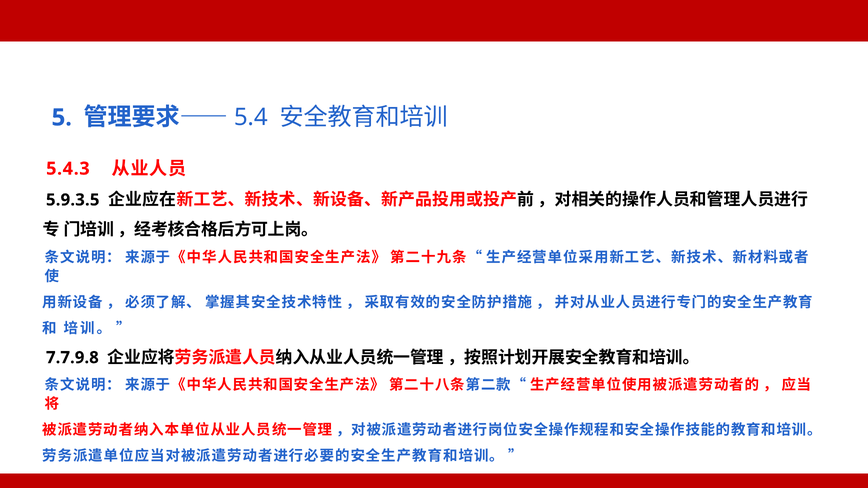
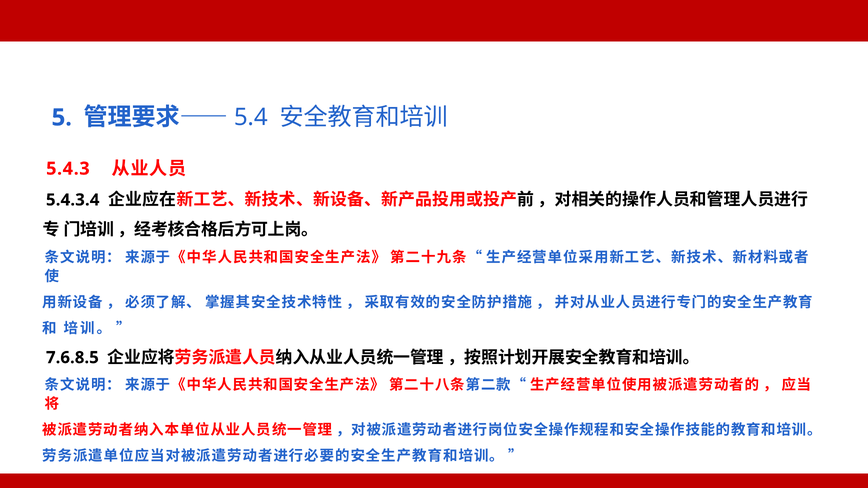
5.9.3.5: 5.9.3.5 -> 5.4.3.4 (73, 200)
7.7.9.8: 7.7.9.8 -> 7.6.8.5 (72, 358)
